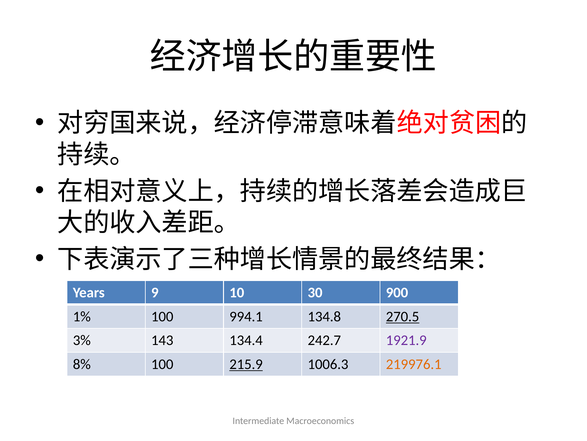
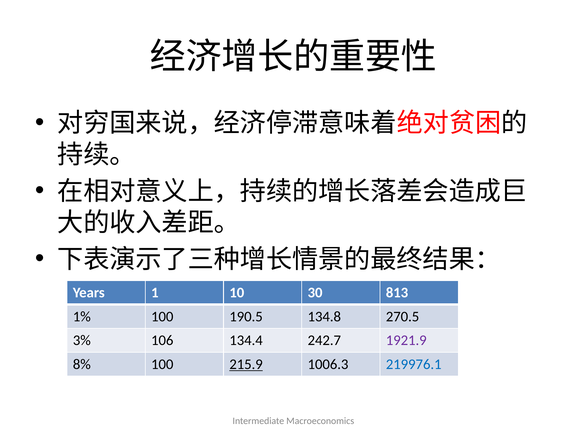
9: 9 -> 1 (155, 292)
900: 900 -> 813 (397, 292)
994.1: 994.1 -> 190.5 (246, 316)
270.5 underline: present -> none (403, 316)
143: 143 -> 106 (162, 340)
219976.1 colour: orange -> blue (414, 364)
